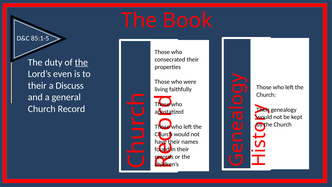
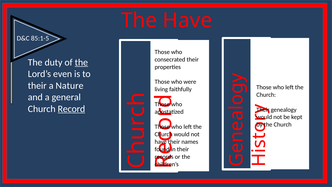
The Book: Book -> Have (187, 20)
Discuss: Discuss -> Nature (70, 85)
Record underline: none -> present (71, 109)
